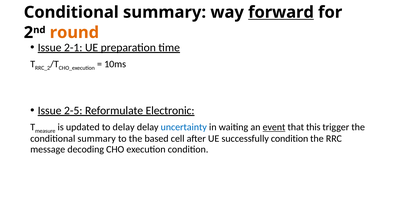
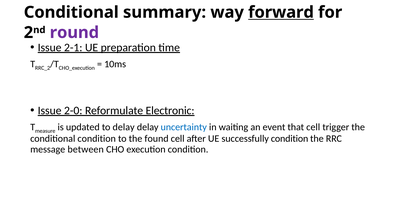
round colour: orange -> purple (74, 33)
2-5: 2-5 -> 2-0 (73, 111)
event underline: present -> none (274, 127)
that this: this -> cell (313, 127)
summary: summary -> condition (97, 139)
based: based -> found (157, 139)
decoding: decoding -> between (86, 150)
